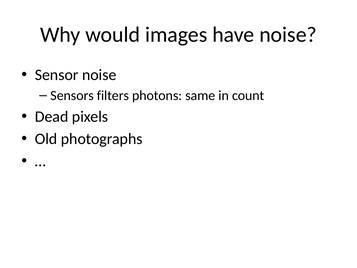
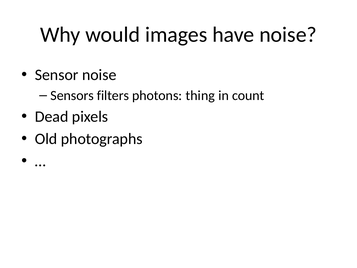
same: same -> thing (200, 95)
